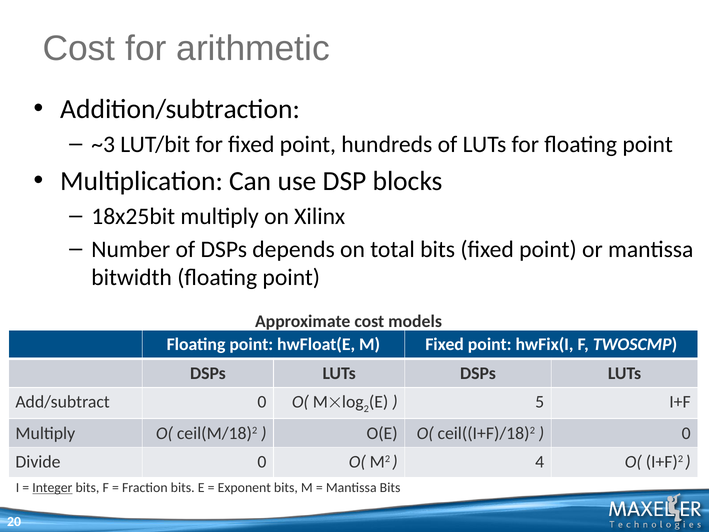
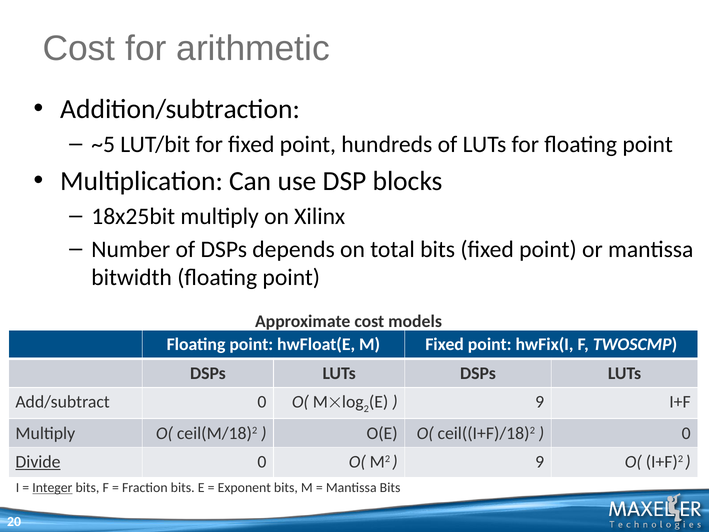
~3: ~3 -> ~5 (103, 144)
5: 5 -> 9 (540, 402)
Divide underline: none -> present (38, 462)
4: 4 -> 9 (540, 462)
